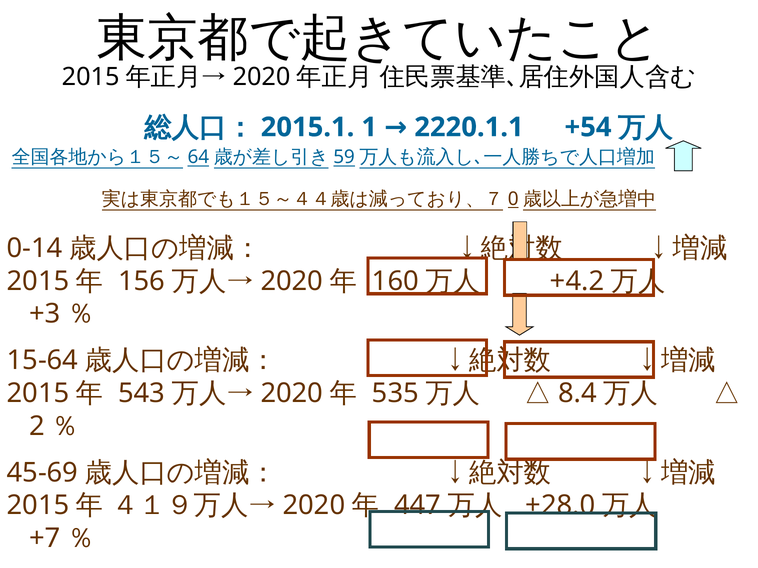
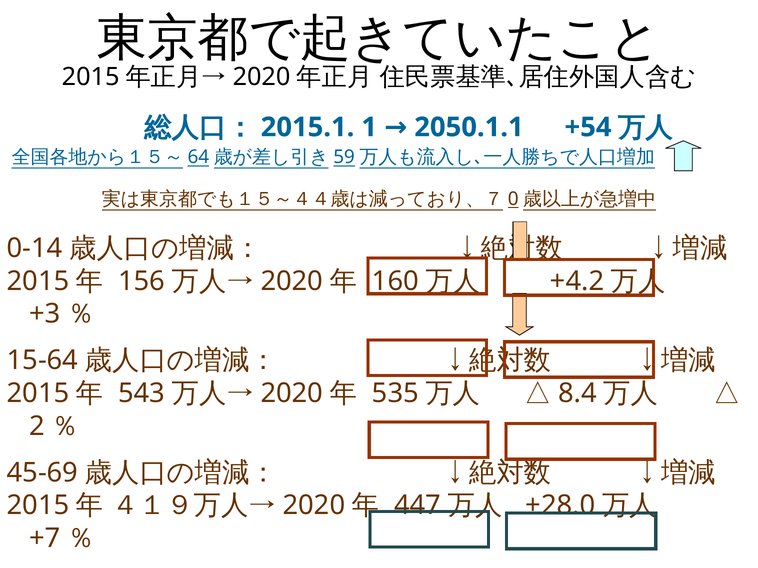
2220.1.1: 2220.1.1 -> 2050.1.1 (469, 127)
